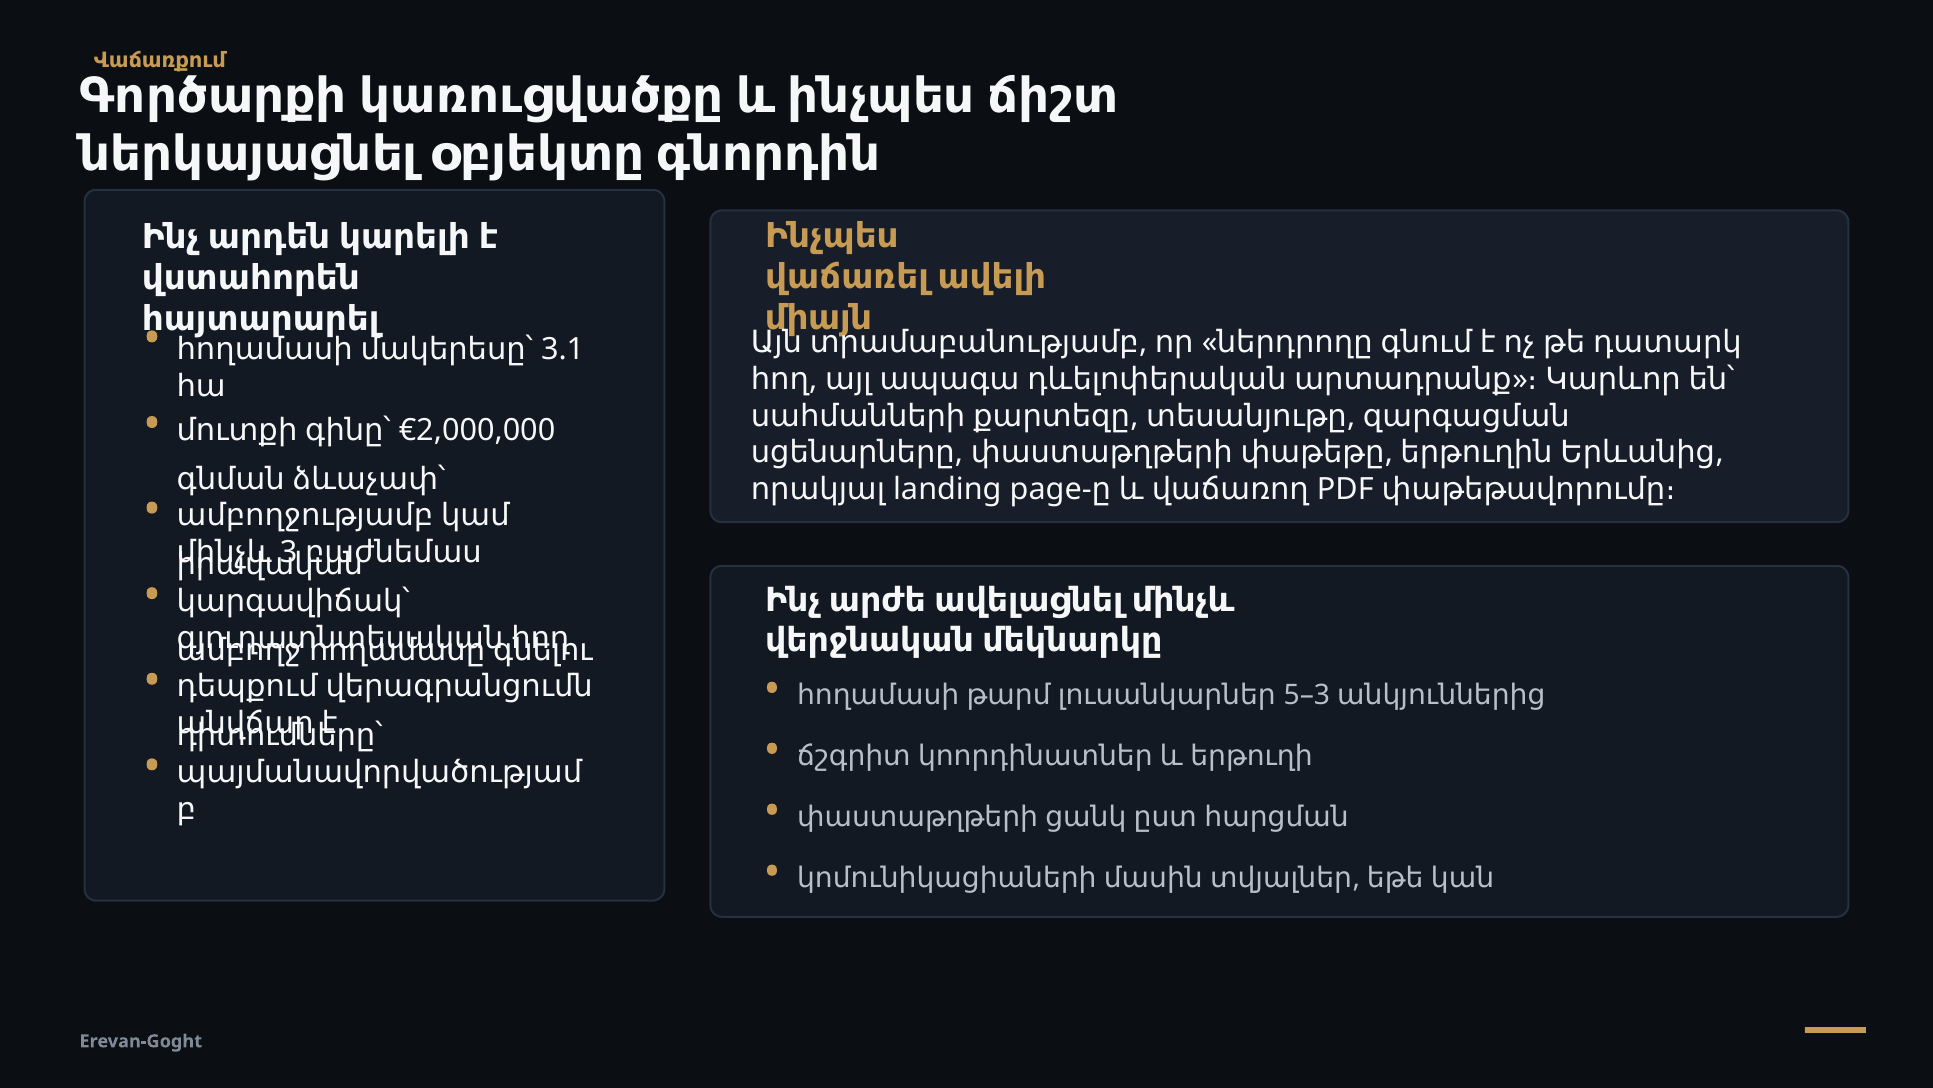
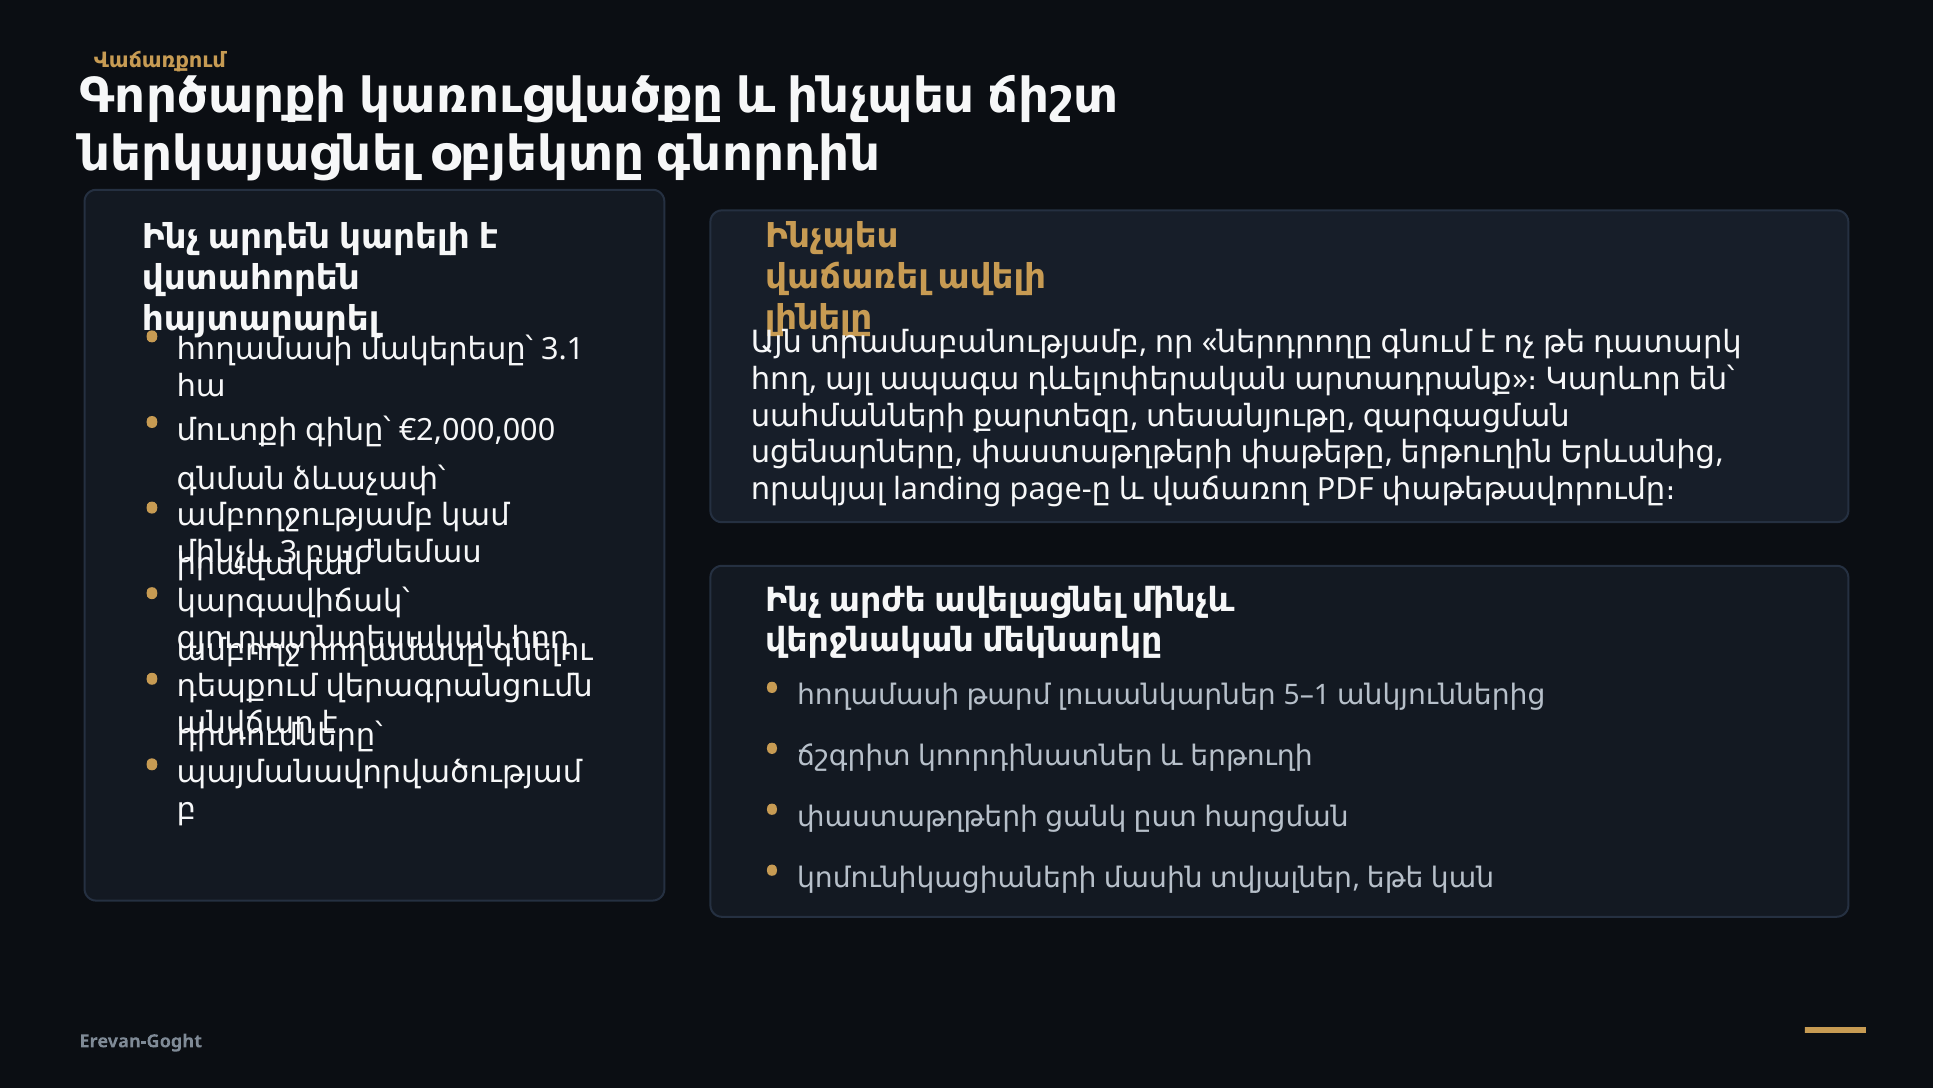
միայն: միայն -> լինելը (819, 318)
5–3: 5–3 -> 5–1 (1307, 695)
